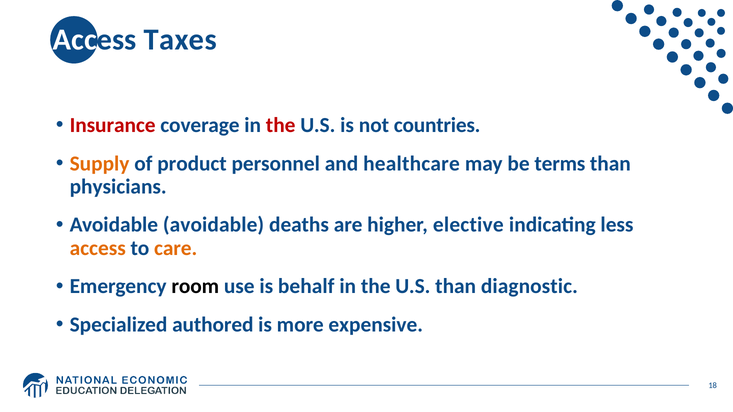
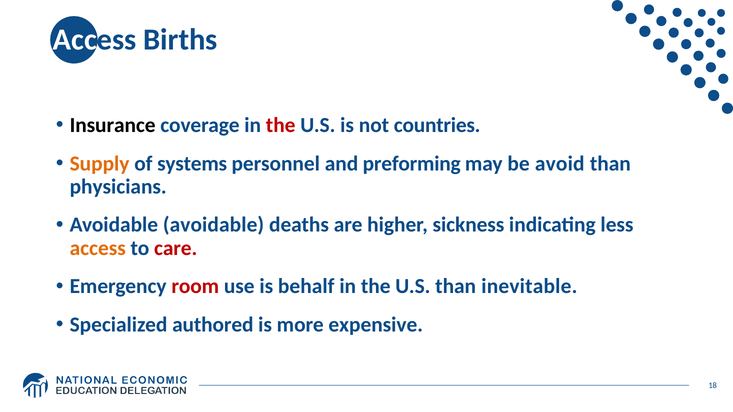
Taxes: Taxes -> Births (180, 40)
Insurance colour: red -> black (113, 125)
product: product -> systems (192, 164)
healthcare: healthcare -> preforming (412, 164)
terms: terms -> avoid (560, 164)
elective: elective -> sickness (468, 225)
care colour: orange -> red (176, 248)
room colour: black -> red (195, 287)
diagnostic: diagnostic -> inevitable (529, 287)
